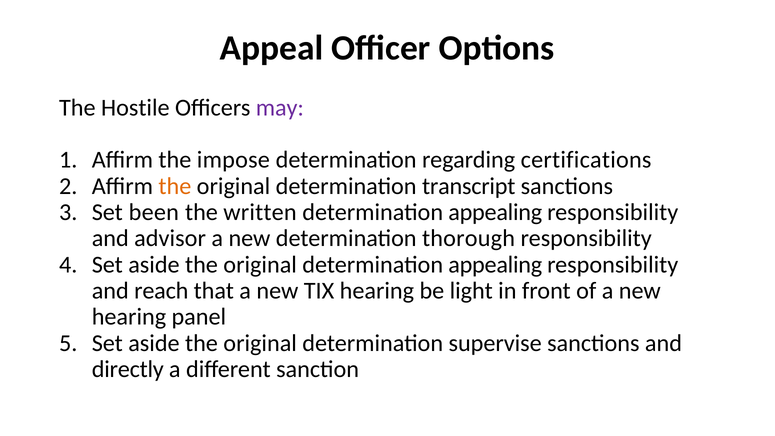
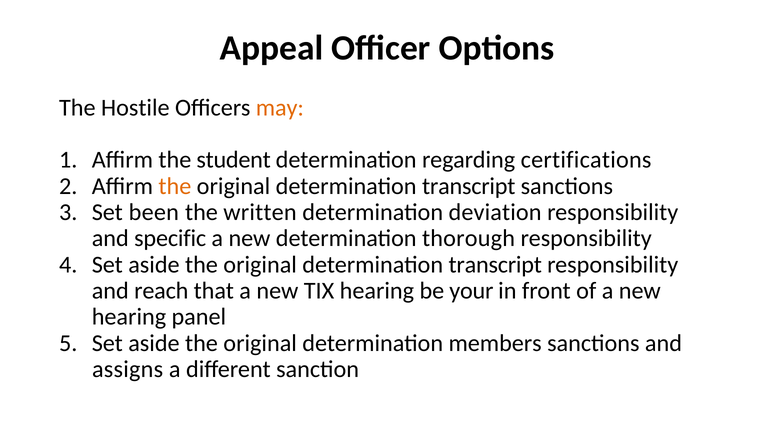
may colour: purple -> orange (280, 108)
impose: impose -> student (234, 160)
appealing: appealing -> deviation (495, 212)
advisor: advisor -> specific (170, 238)
appealing: appealing -> transcript (495, 265)
light: light -> your (471, 291)
supervise: supervise -> members (495, 343)
directly: directly -> assigns (128, 369)
